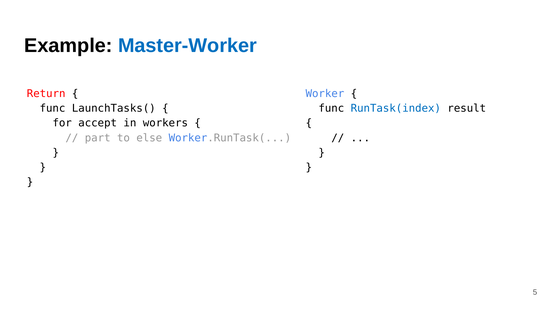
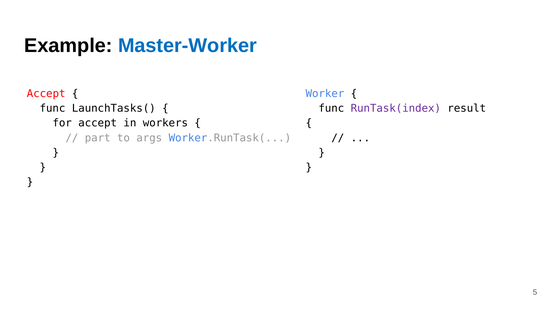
Return: Return -> Accept (46, 94)
RunTask(index colour: blue -> purple (396, 109)
else: else -> args (149, 138)
